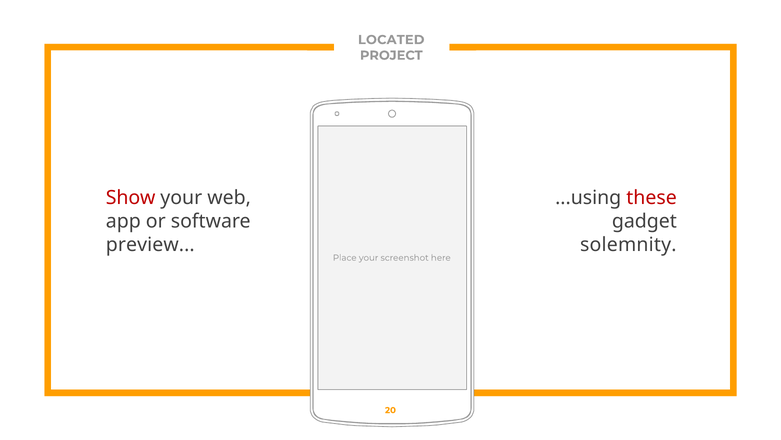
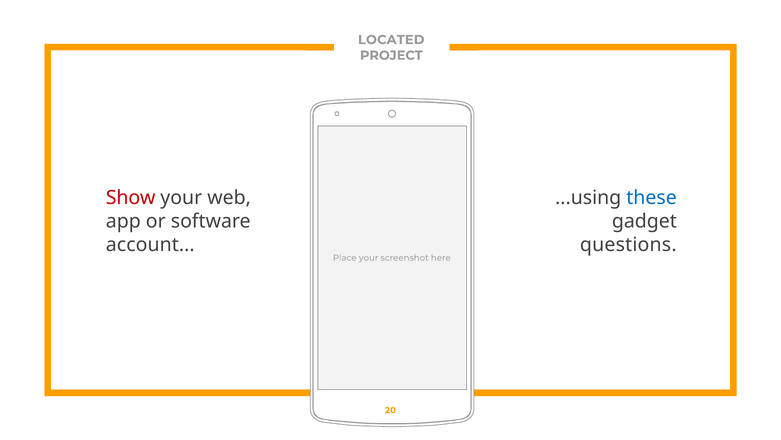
these colour: red -> blue (652, 198)
preview: preview -> account (150, 244)
solemnity: solemnity -> questions (628, 244)
